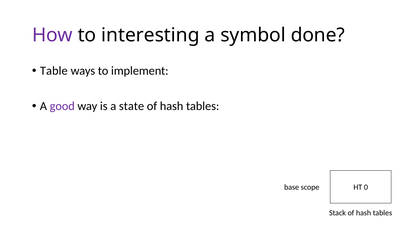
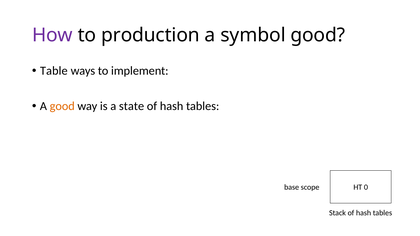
interesting: interesting -> production (150, 35)
symbol done: done -> good (318, 35)
good colour: purple -> orange (62, 106)
